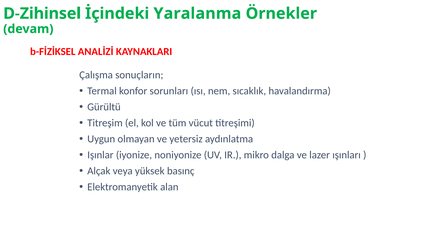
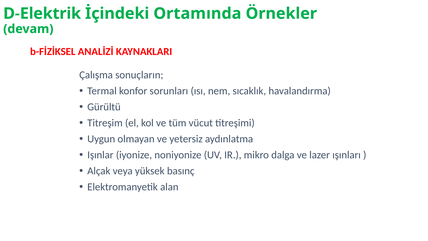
D-Zihinsel: D-Zihinsel -> D-Elektrik (42, 13)
Yaralanma: Yaralanma -> Ortamında (197, 13)
